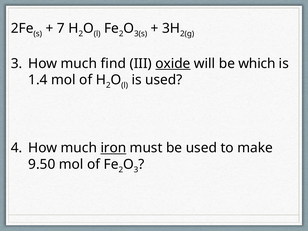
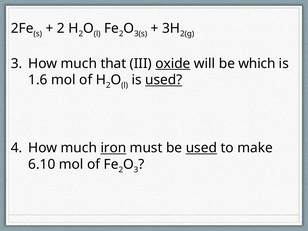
7: 7 -> 2 (61, 28)
find: find -> that (113, 64)
1.4: 1.4 -> 1.6 (38, 80)
used underline: none -> present (164, 80)
used underline: none -> present (201, 148)
9.50: 9.50 -> 6.10 (42, 164)
